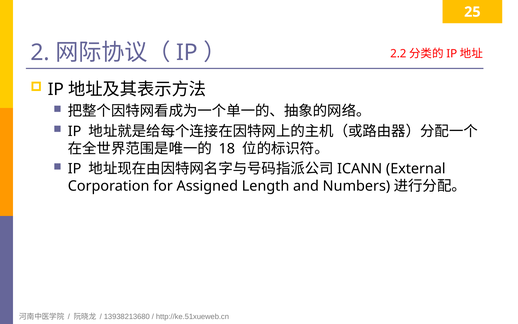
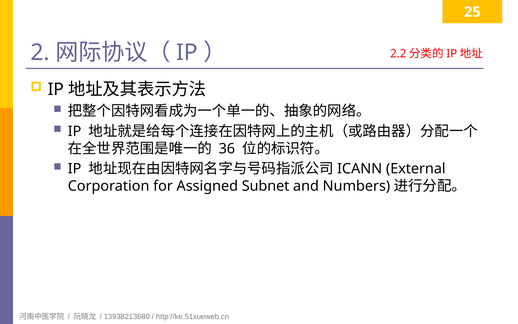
18: 18 -> 36 (227, 149)
Length: Length -> Subnet (266, 186)
